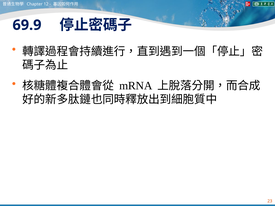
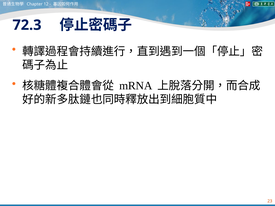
69.9: 69.9 -> 72.3 (27, 25)
